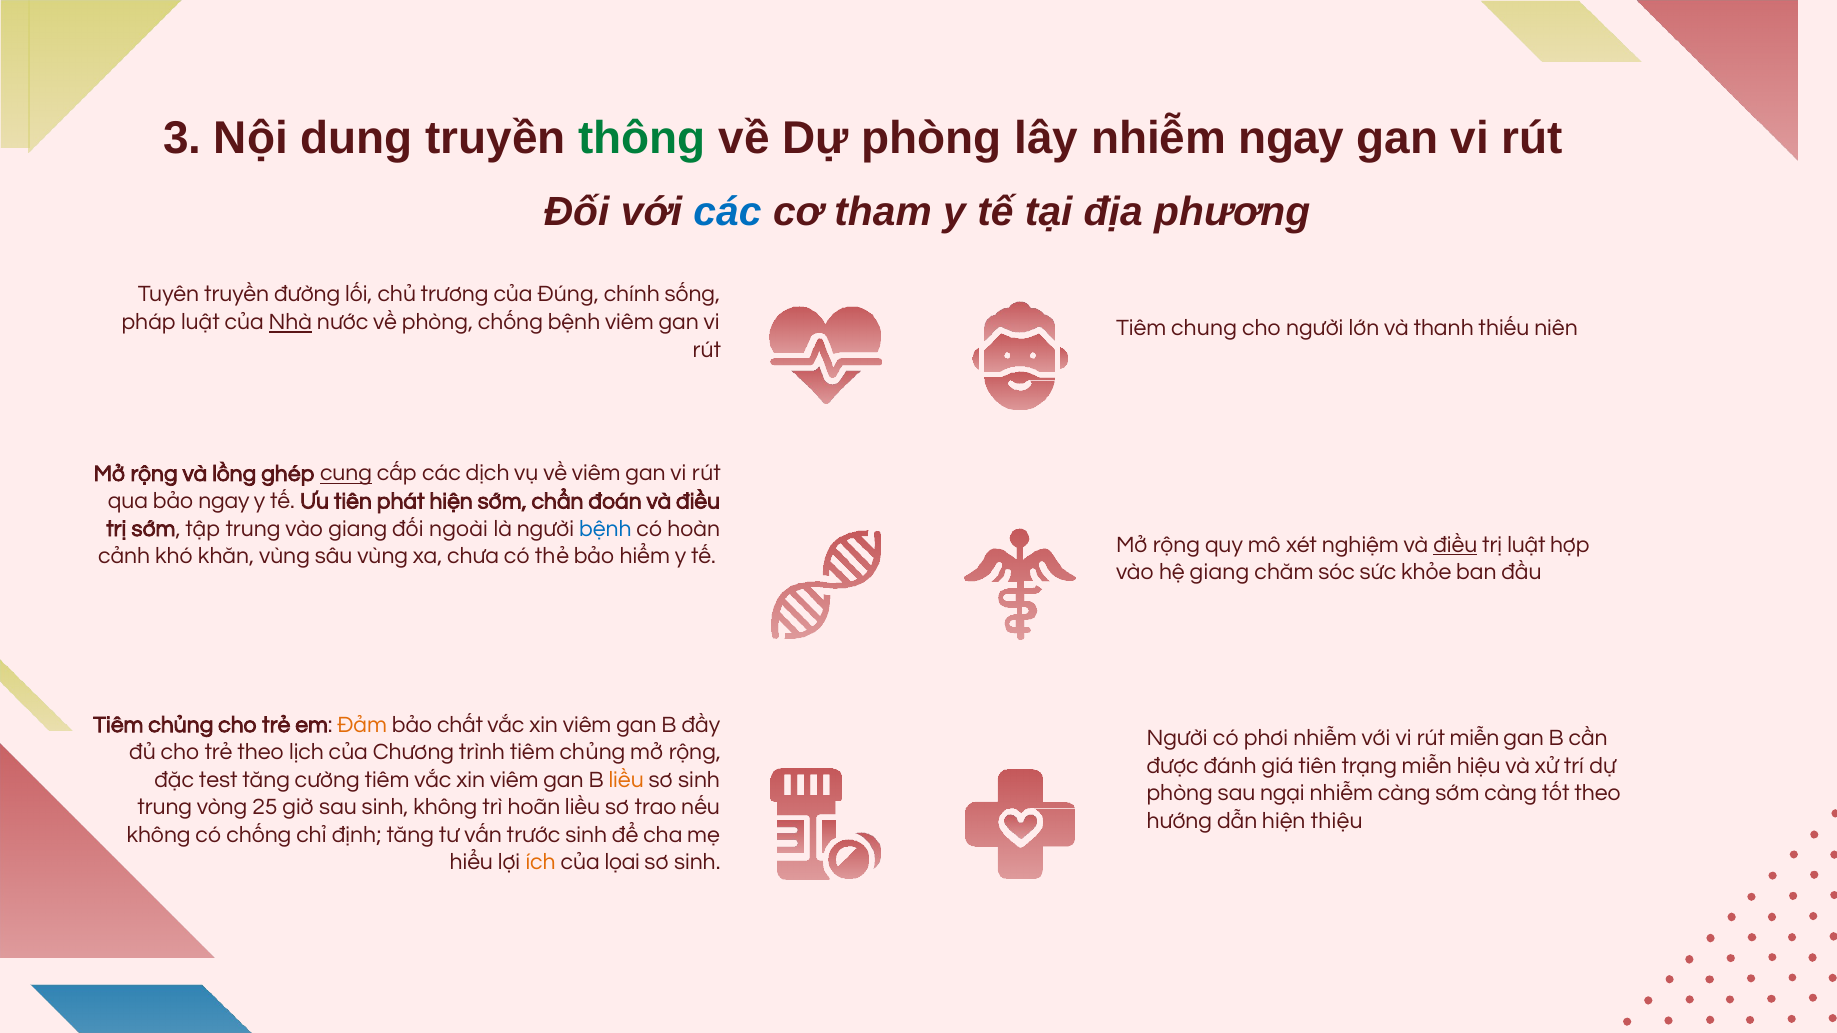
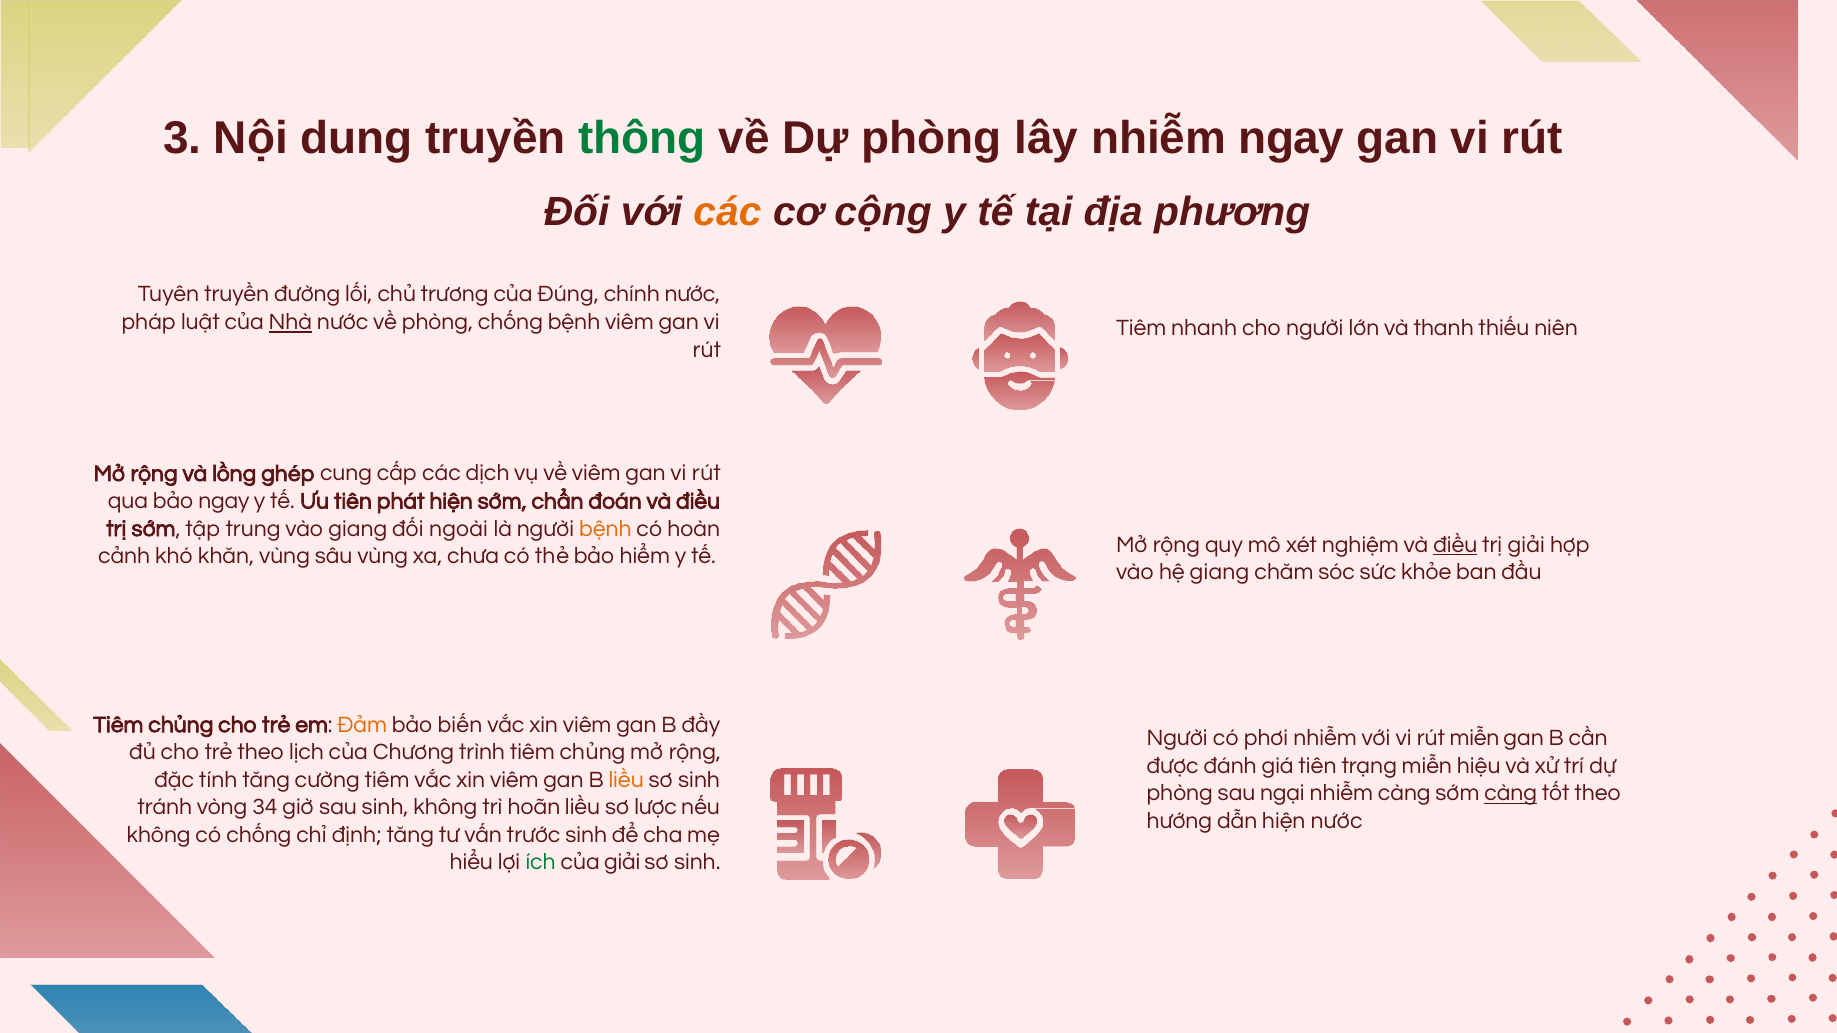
các colour: blue -> orange (728, 212)
tham: tham -> cộng (883, 212)
chính sống: sống -> nước (692, 294)
chung: chung -> nhanh (1204, 329)
cung underline: present -> none (346, 474)
bệnh colour: blue -> orange (605, 529)
trị luật: luật -> giải (1526, 545)
chất: chất -> biến (460, 725)
test: test -> tính (218, 780)
càng underline: none -> present (1511, 794)
trung: trung -> tránh (165, 807)
25: 25 -> 34 (265, 807)
trao: trao -> lược (656, 807)
hiện thiệu: thiệu -> nước (1337, 821)
ích colour: orange -> green (541, 863)
của lọai: lọai -> giải (622, 863)
